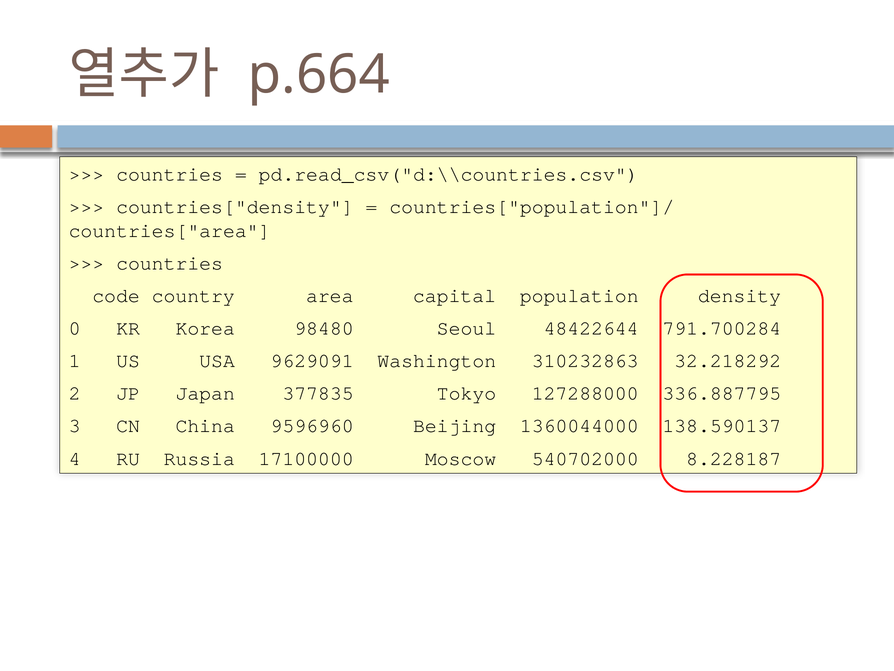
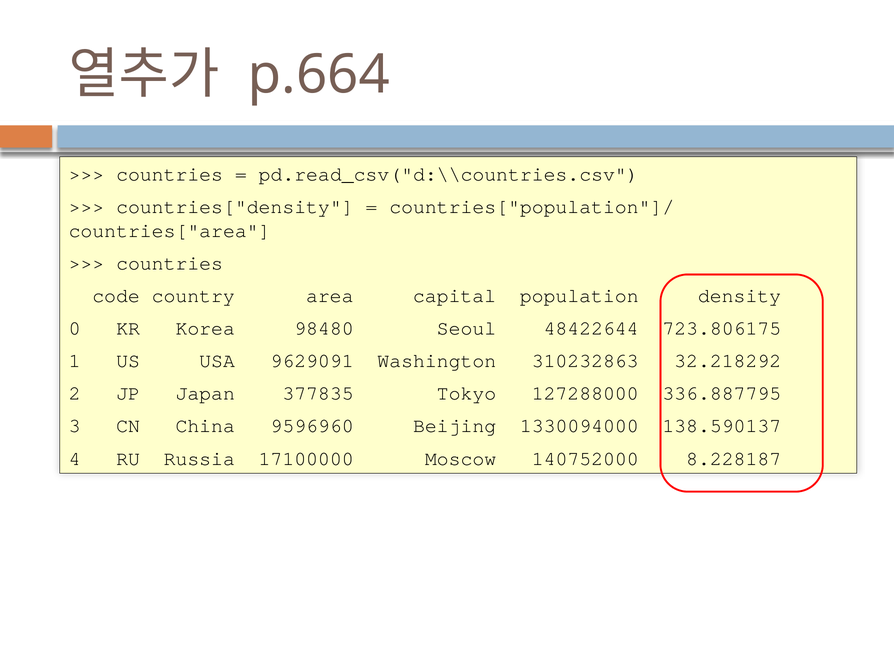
791.700284: 791.700284 -> 723.806175 (722, 328)
1360044000: 1360044000 -> 1330094000 (579, 426)
540702000: 540702000 -> 140752000 (585, 458)
